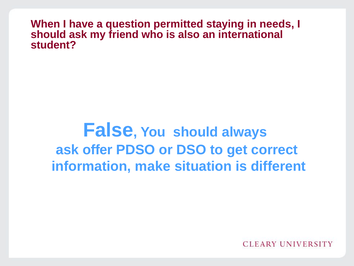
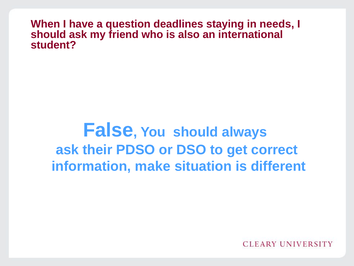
permitted: permitted -> deadlines (178, 24)
offer: offer -> their (98, 149)
